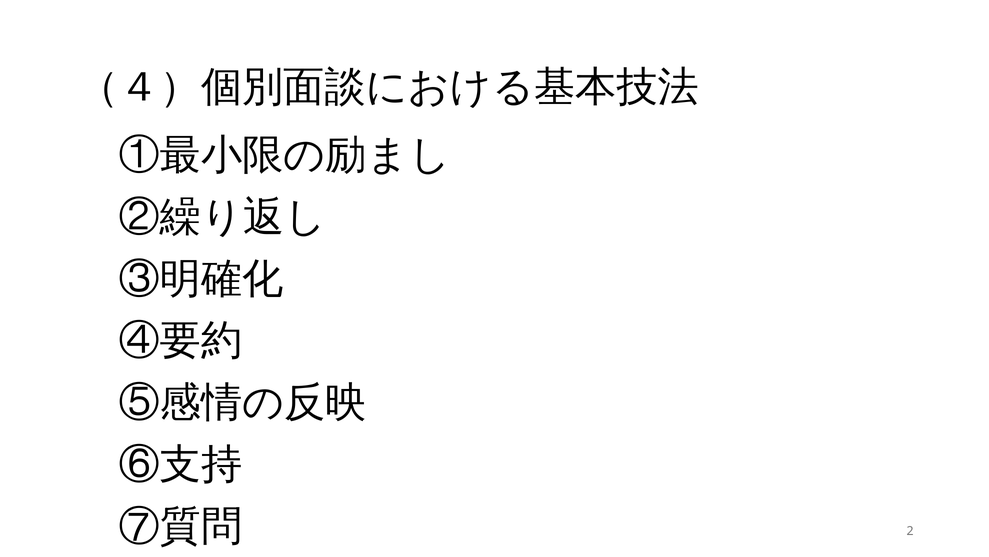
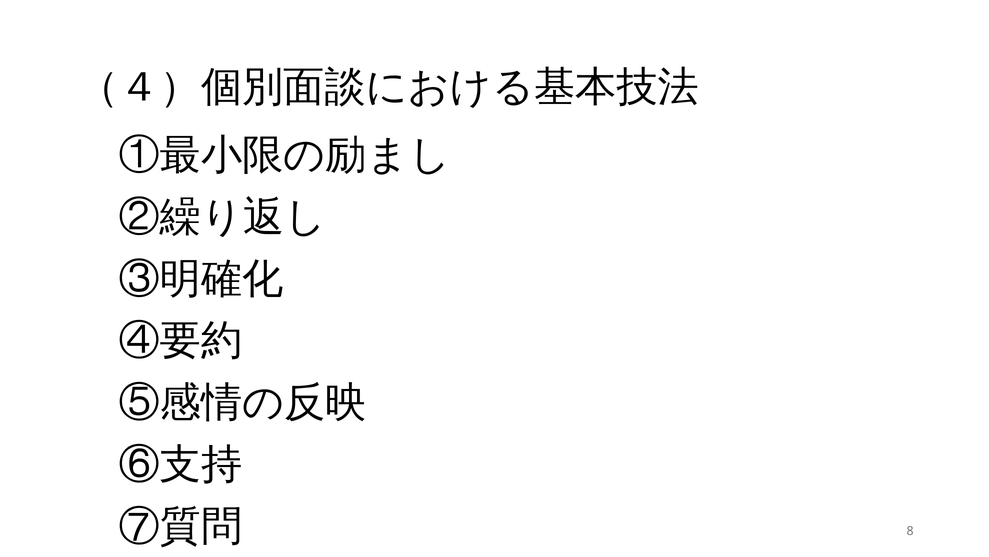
2: 2 -> 8 (910, 530)
